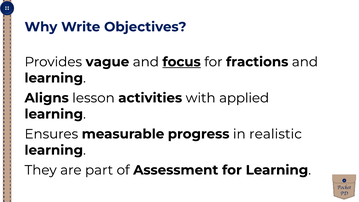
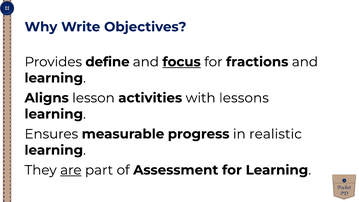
vague: vague -> define (107, 62)
applied: applied -> lessons (244, 98)
are underline: none -> present (71, 170)
